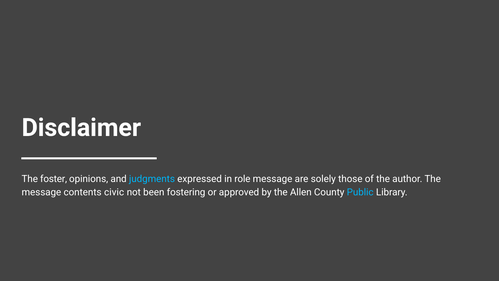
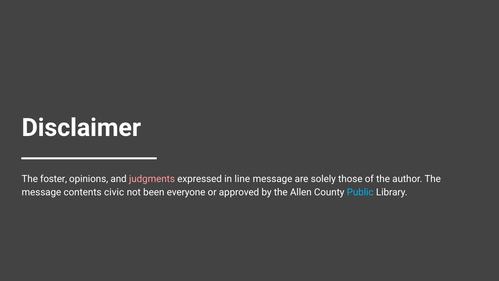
judgments colour: light blue -> pink (152, 179)
role: role -> line (242, 179)
fostering: fostering -> everyone (186, 192)
